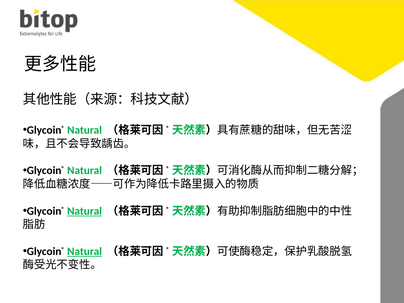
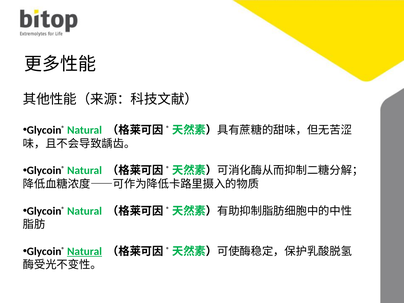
Natural underline: present -> none (85, 211)
